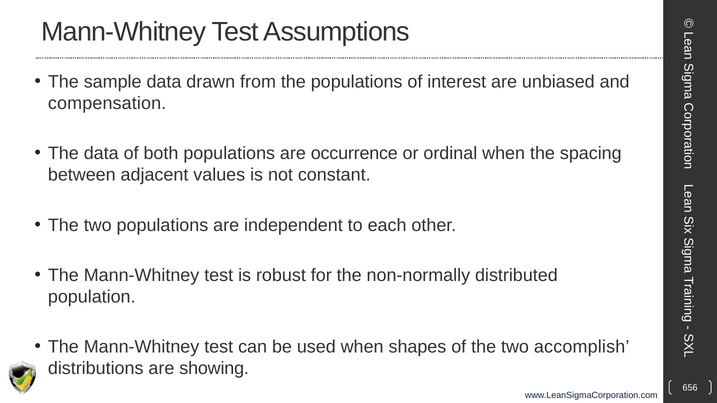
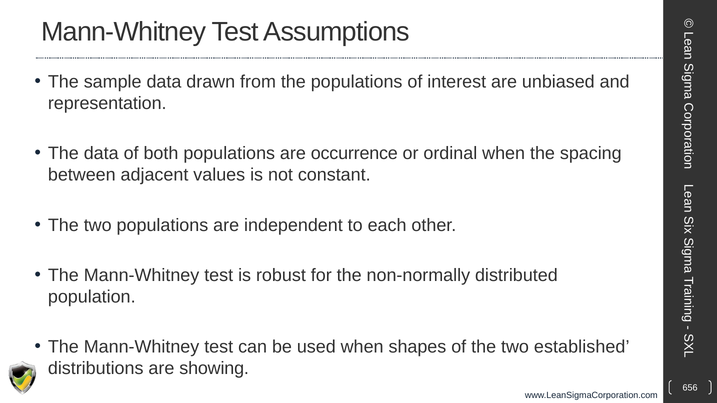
compensation: compensation -> representation (107, 103)
accomplish: accomplish -> established (582, 347)
